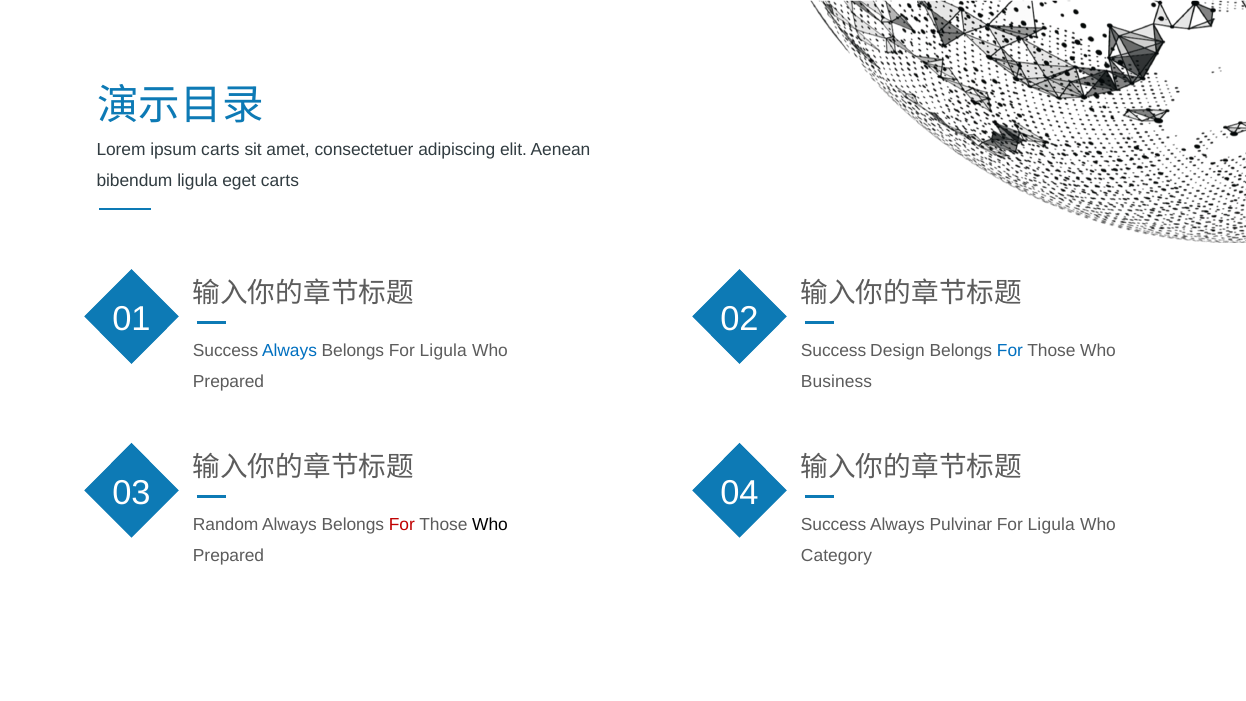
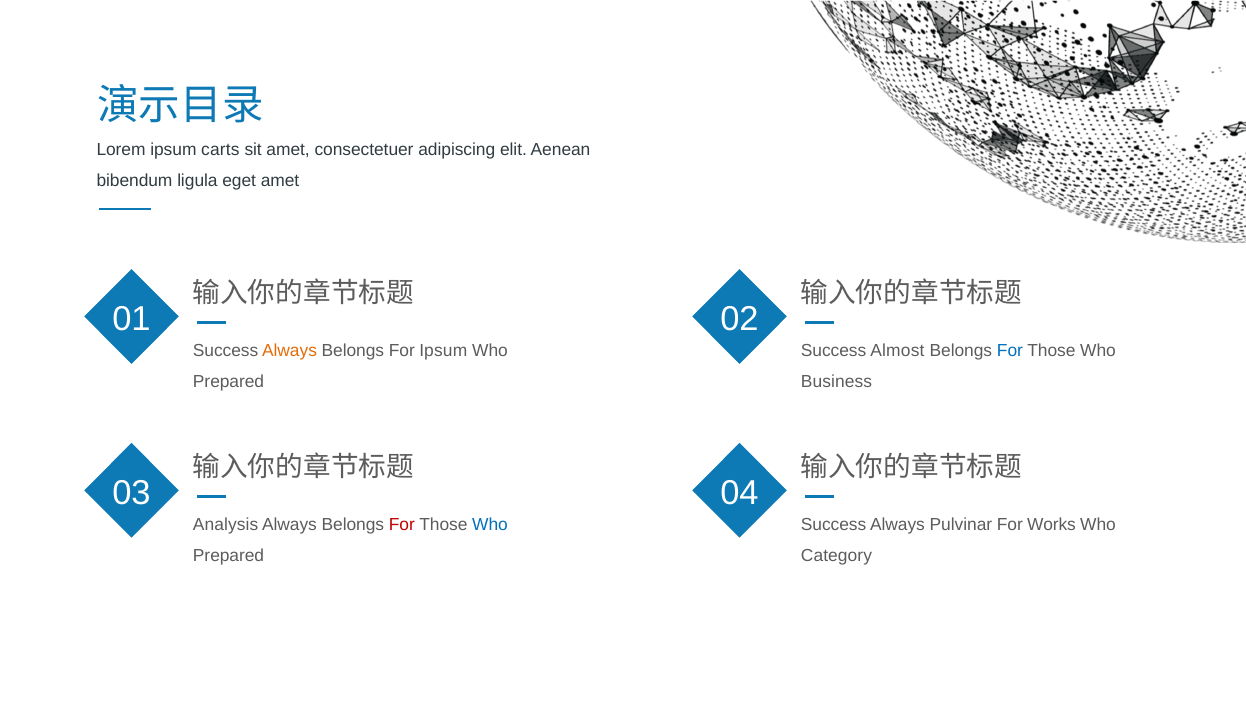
eget carts: carts -> amet (280, 181)
Always colour: blue -> orange (290, 351)
Belongs For Ligula: Ligula -> Ipsum (443, 351)
Design: Design -> Almost (897, 351)
Random: Random -> Analysis (226, 525)
Who colour: black -> blue (490, 525)
Ligula: Ligula -> Works (1051, 525)
